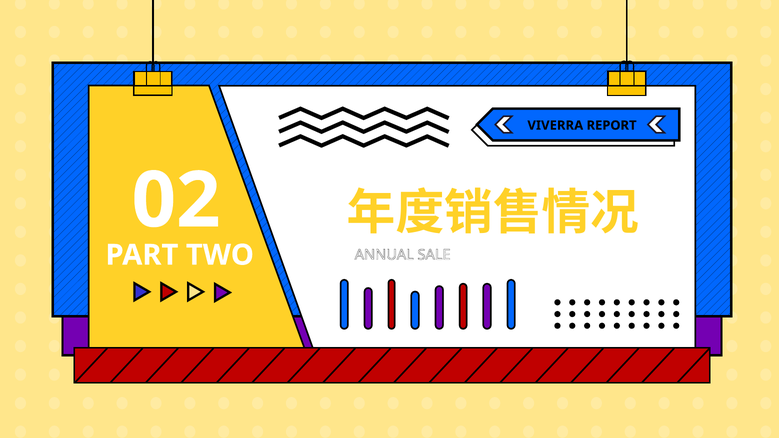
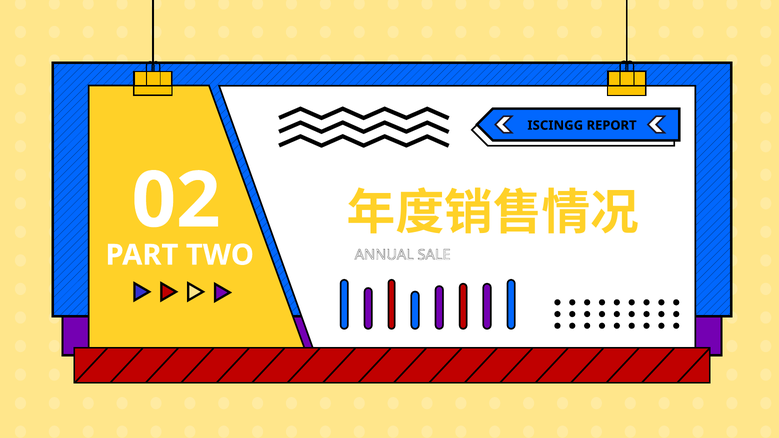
VIVERRA: VIVERRA -> ISCINGG (555, 125)
